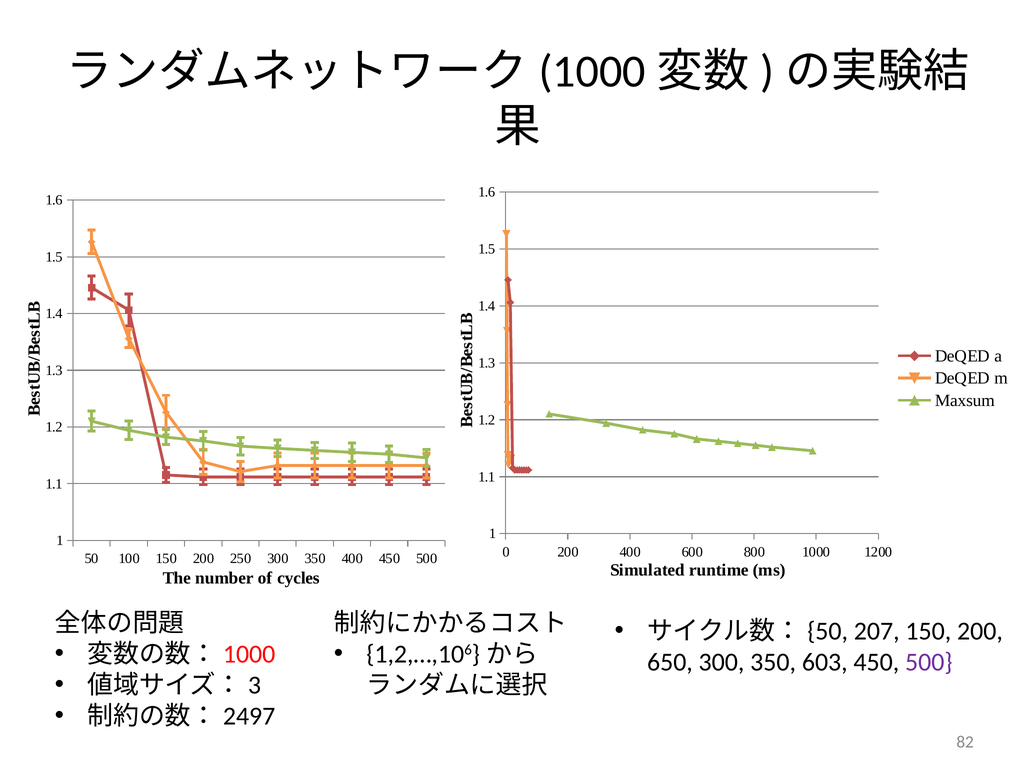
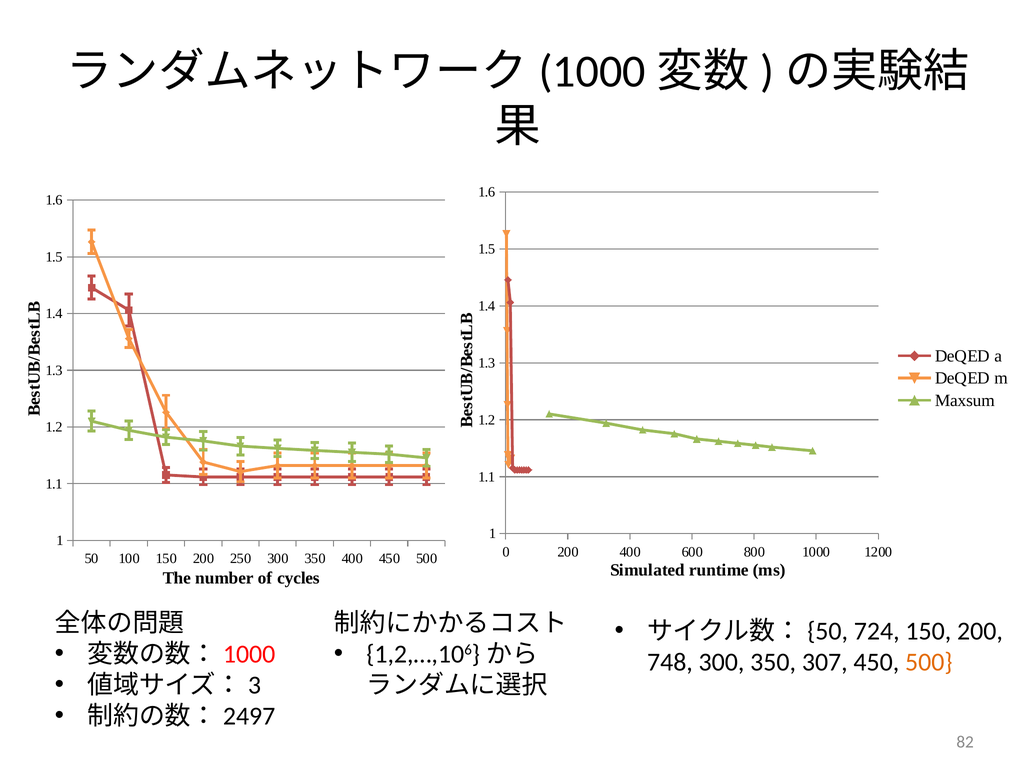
207: 207 -> 724 (877, 631)
650: 650 -> 748 (670, 662)
603: 603 -> 307 (825, 662)
500 colour: purple -> orange (929, 662)
